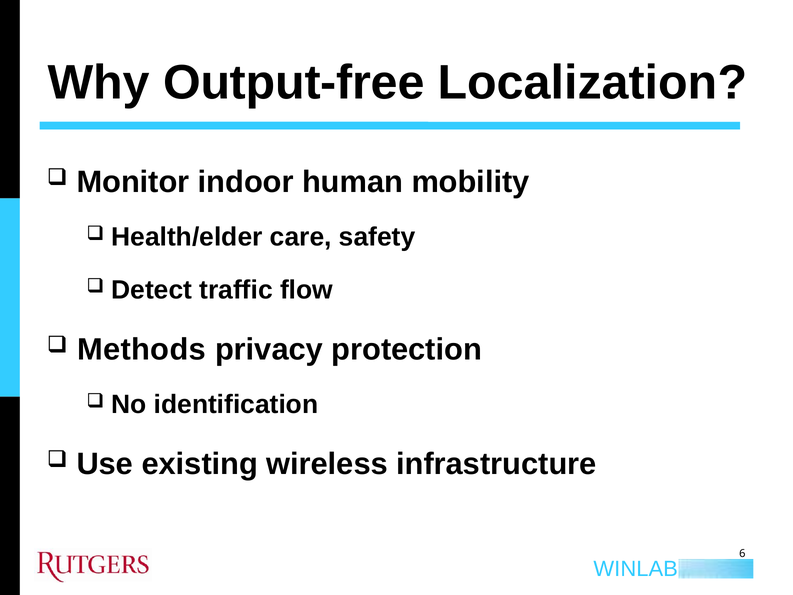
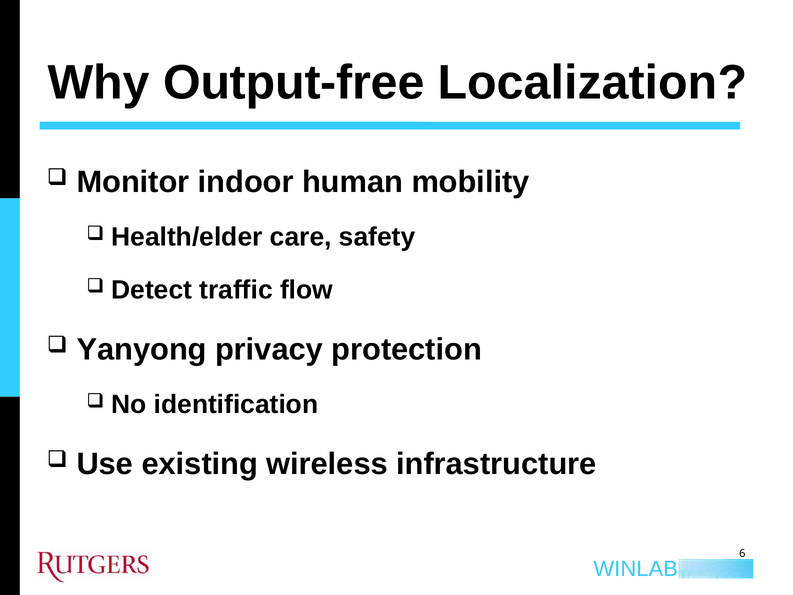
Methods: Methods -> Yanyong (142, 349)
